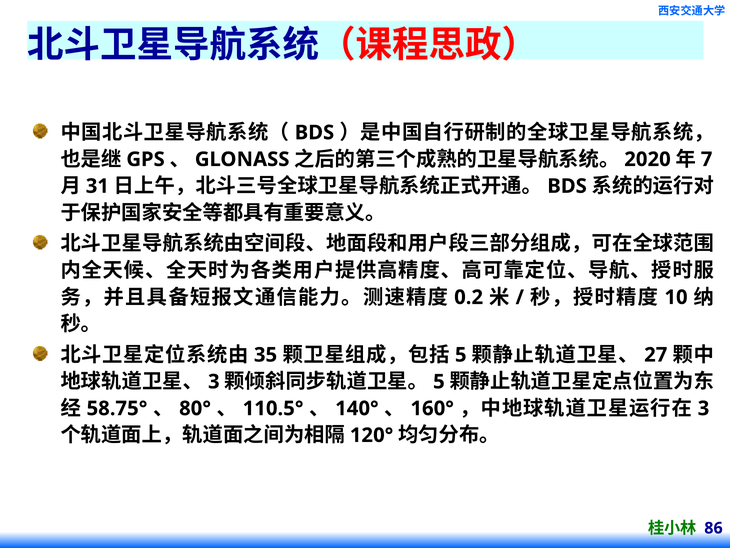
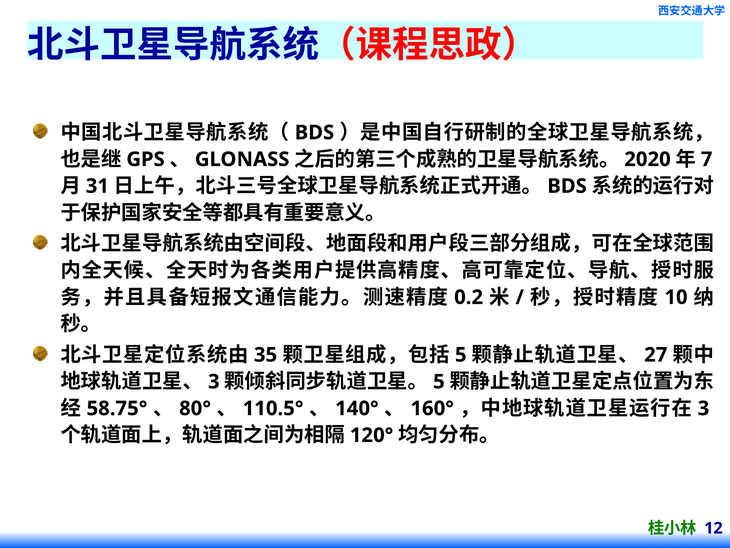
86: 86 -> 12 (713, 528)
